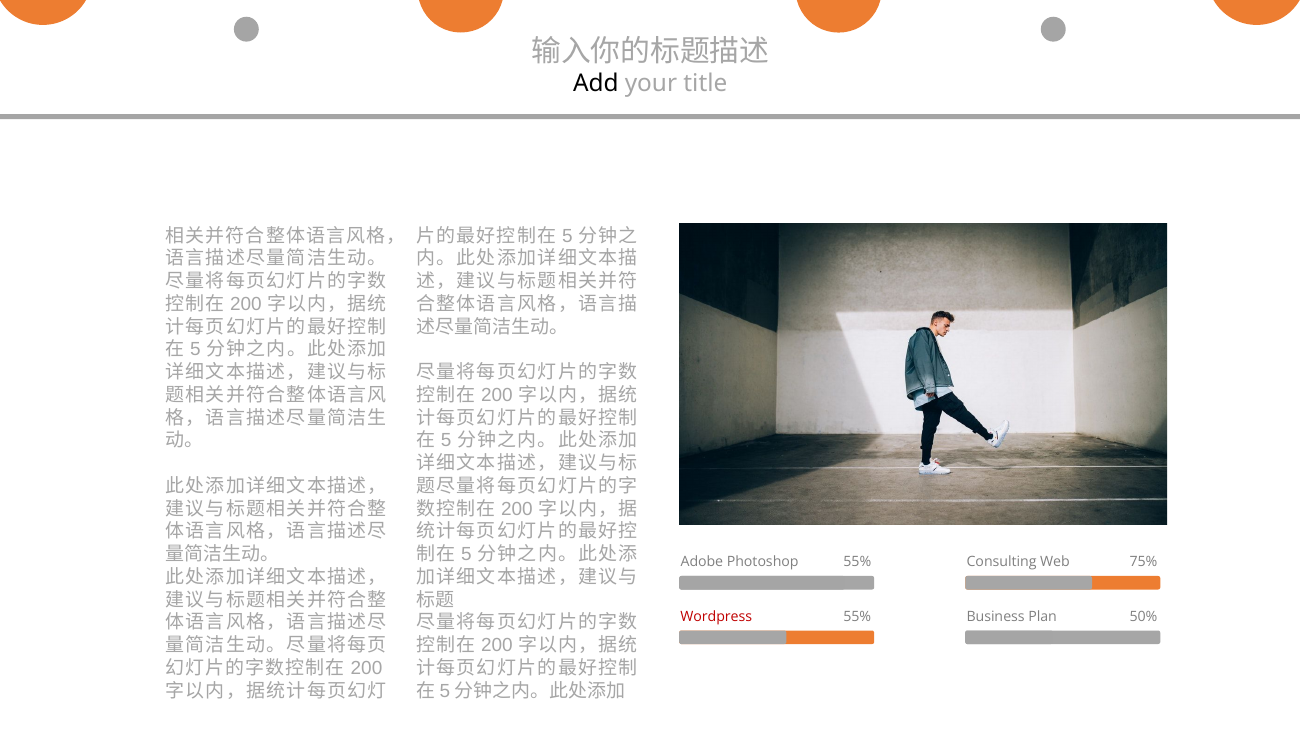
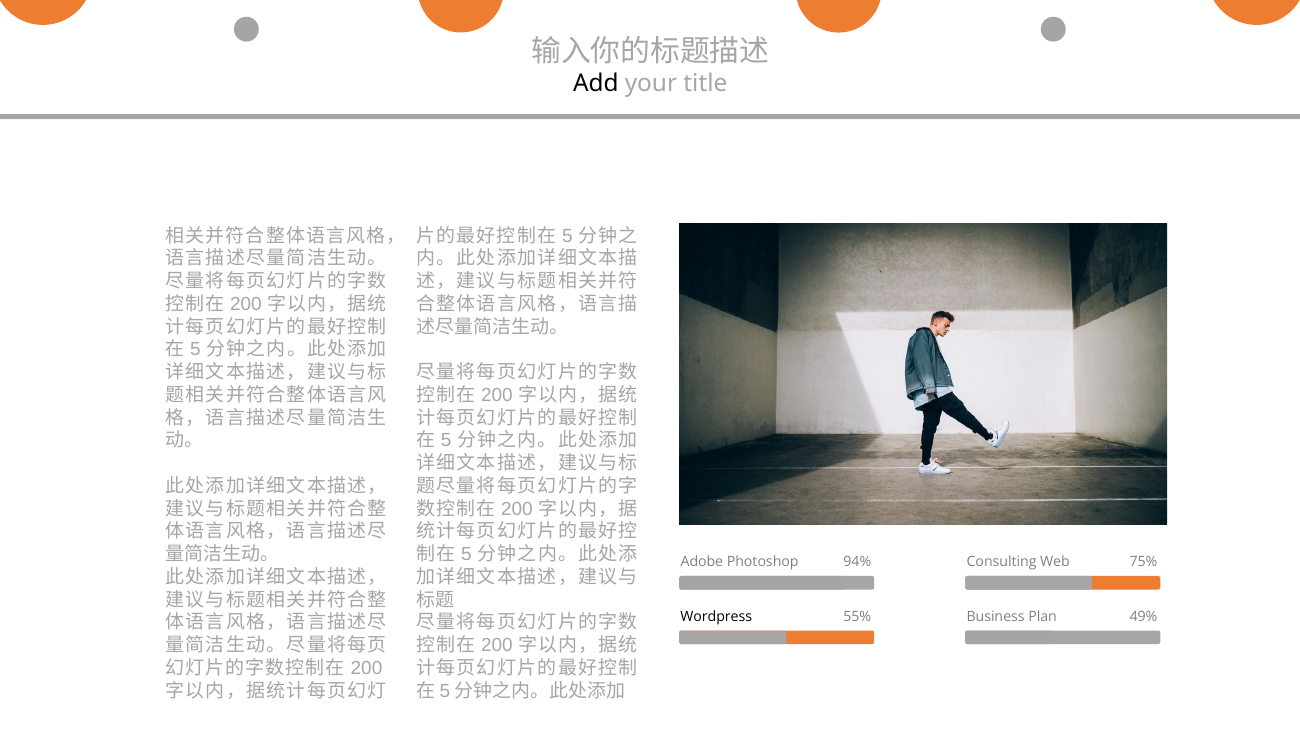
Photoshop 55%: 55% -> 94% (857, 562)
Wordpress colour: red -> black (716, 617)
50%: 50% -> 49% (1143, 617)
